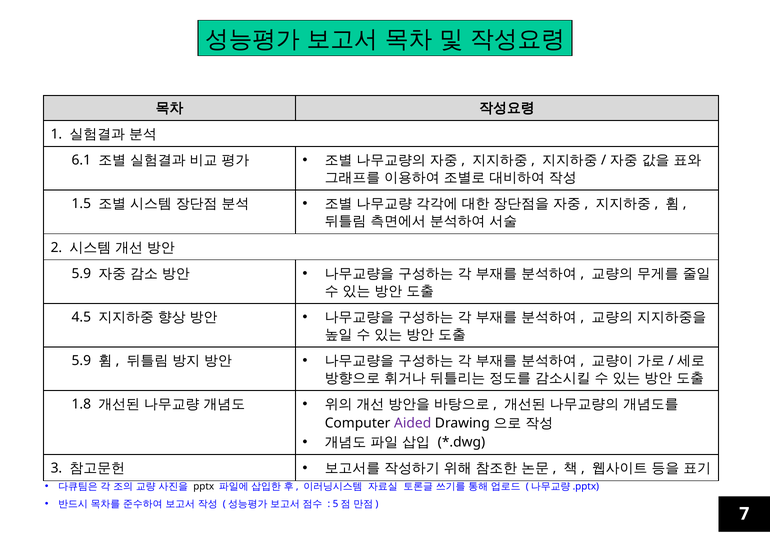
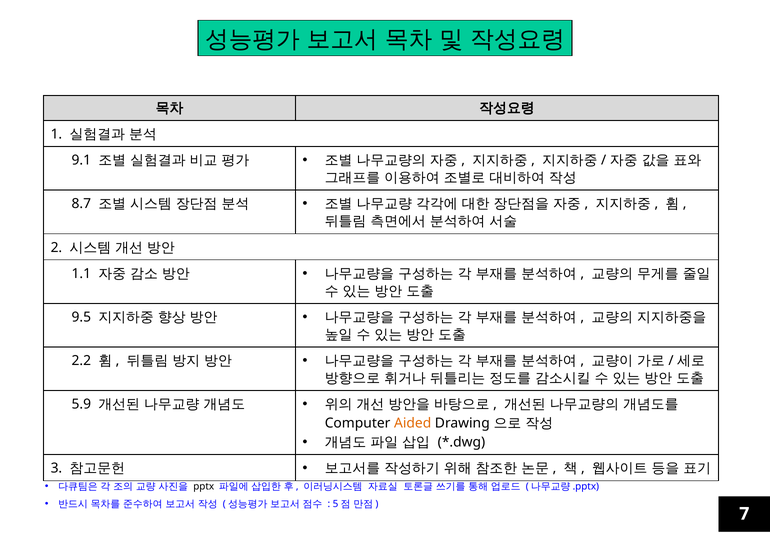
6.1: 6.1 -> 9.1 (81, 160)
1.5: 1.5 -> 8.7 (81, 204)
5.9: 5.9 -> 1.1 (81, 274)
4.5: 4.5 -> 9.5 (81, 317)
5.9: 5.9 -> 2.2 (81, 361)
1.8: 1.8 -> 5.9 (81, 404)
Aided colour: purple -> orange (413, 423)
